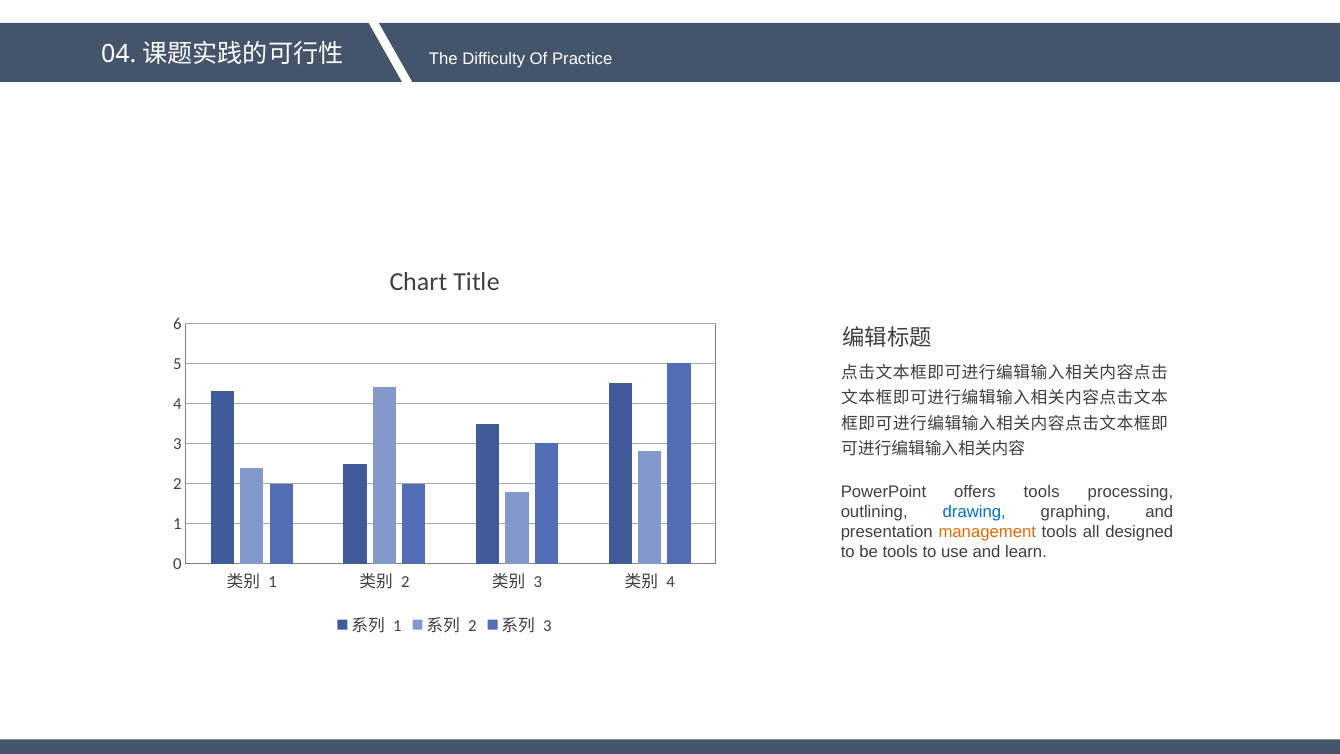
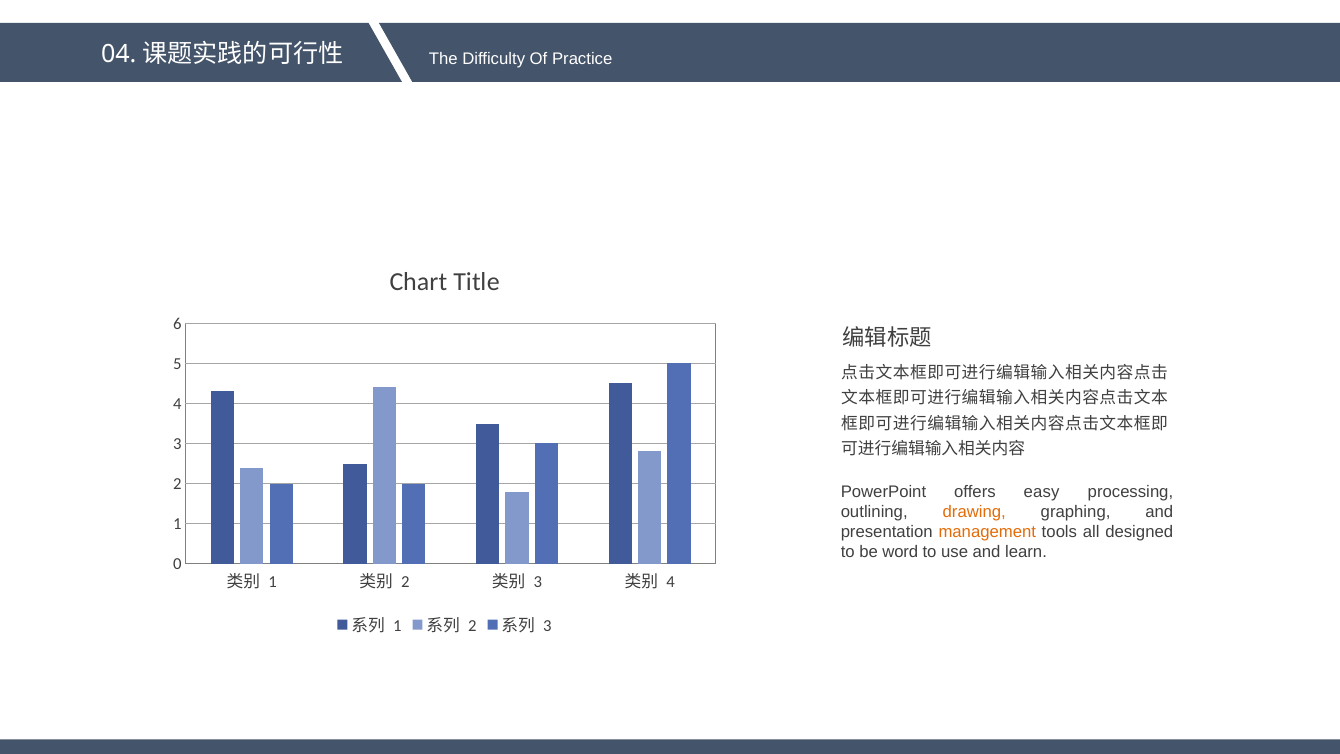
offers tools: tools -> easy (1042, 492)
drawing colour: blue -> orange (974, 512)
be tools: tools -> word (900, 552)
